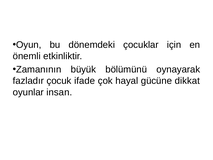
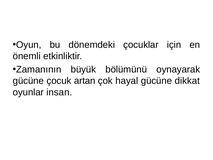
fazladır: fazladır -> gücüne (28, 81)
ifade: ifade -> artan (85, 81)
